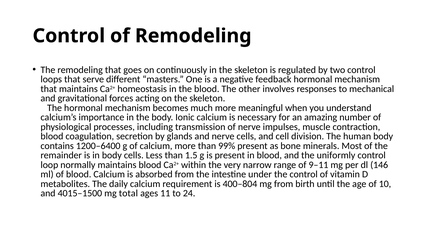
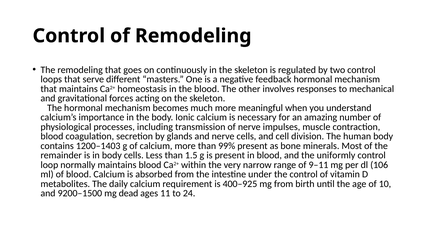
1200–6400: 1200–6400 -> 1200–1403 (98, 146)
146: 146 -> 106 (379, 165)
400–804: 400–804 -> 400–925 (240, 184)
4015–1500: 4015–1500 -> 9200–1500 (80, 193)
total: total -> dead (129, 193)
